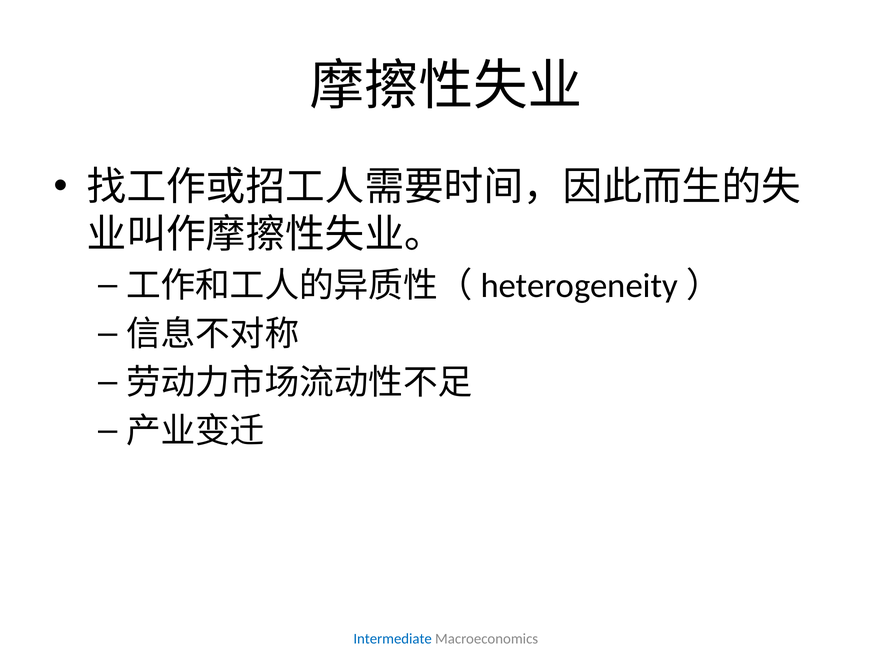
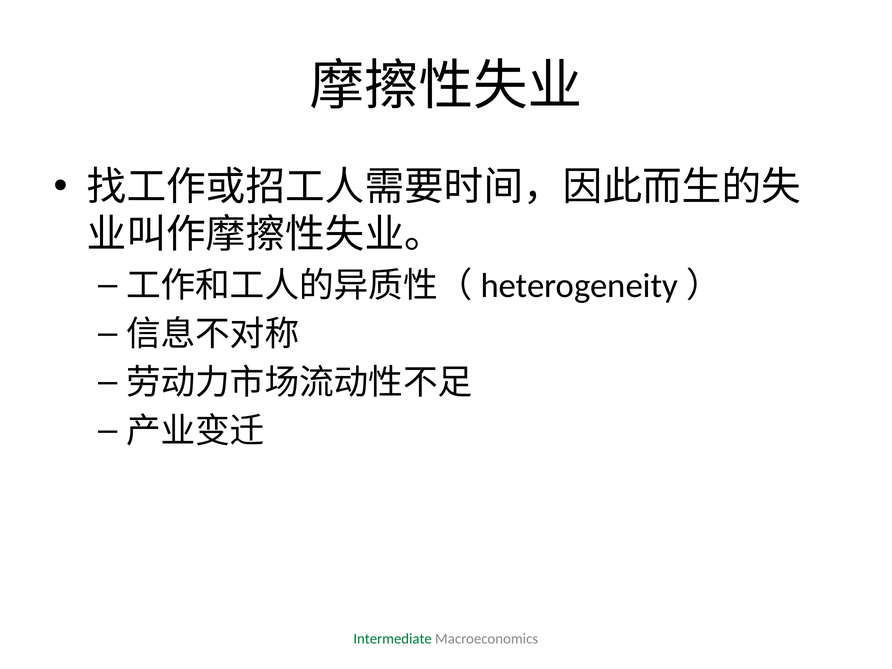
Intermediate colour: blue -> green (393, 639)
